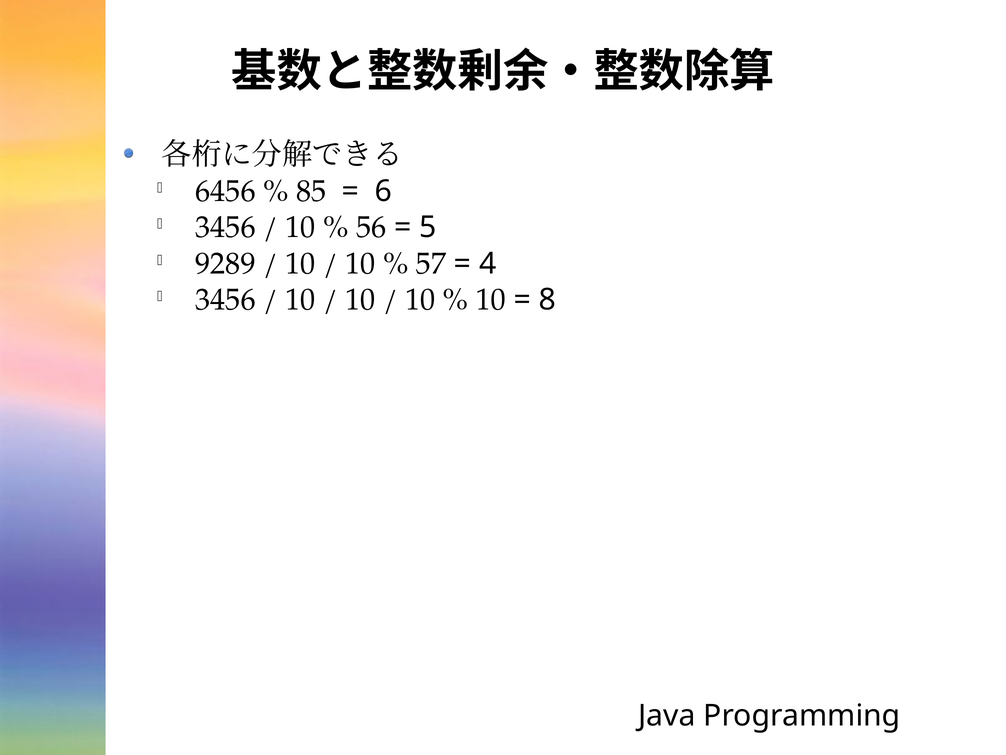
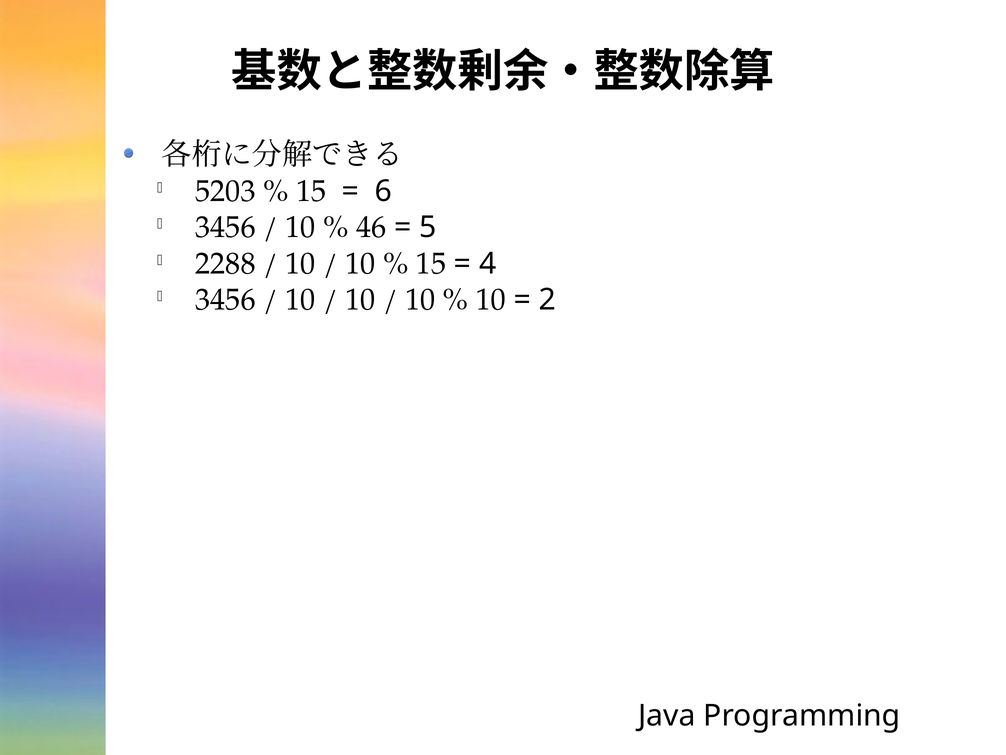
6456: 6456 -> 5203 (225, 191)
85: 85 -> 15 (311, 191)
56: 56 -> 46 (371, 227)
9289: 9289 -> 2288 (225, 263)
57: 57 -> 15 (431, 263)
8: 8 -> 2 (548, 300)
